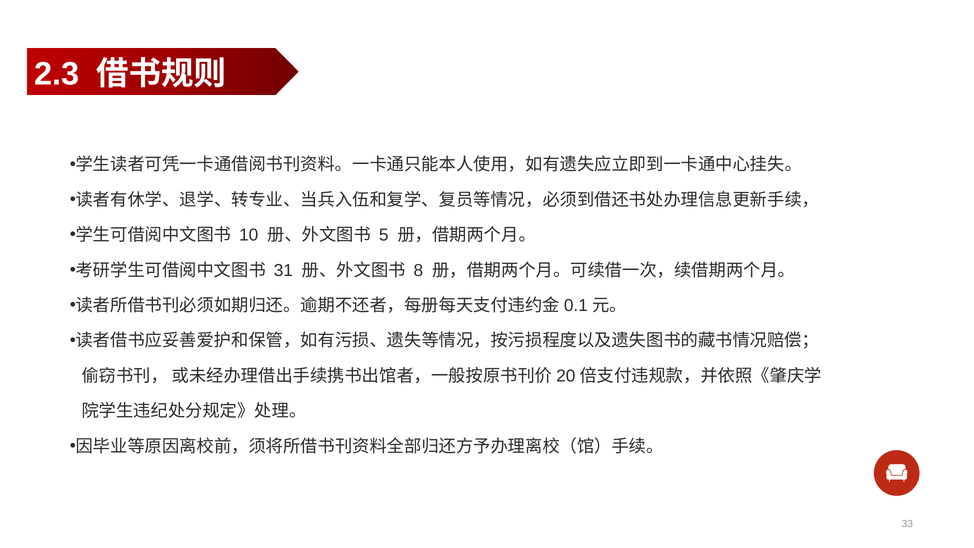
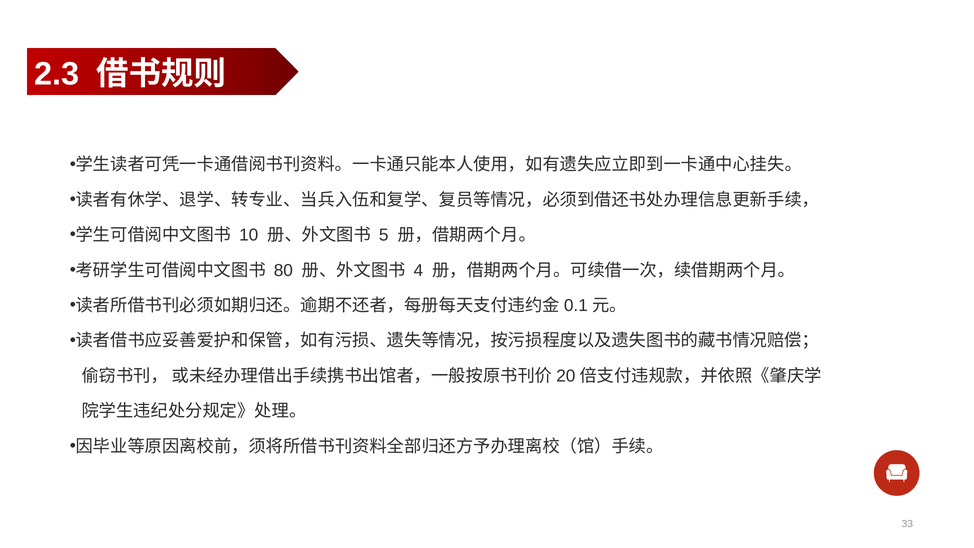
31: 31 -> 80 (283, 270)
8: 8 -> 4 (418, 270)
